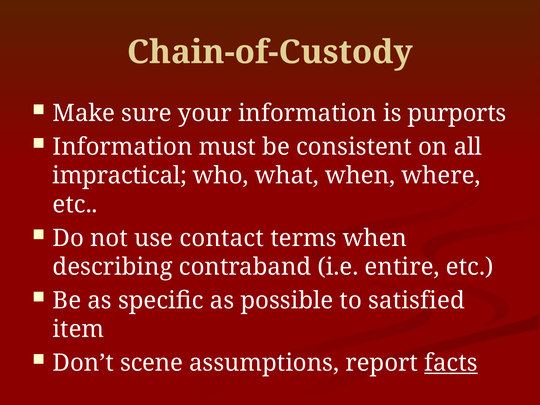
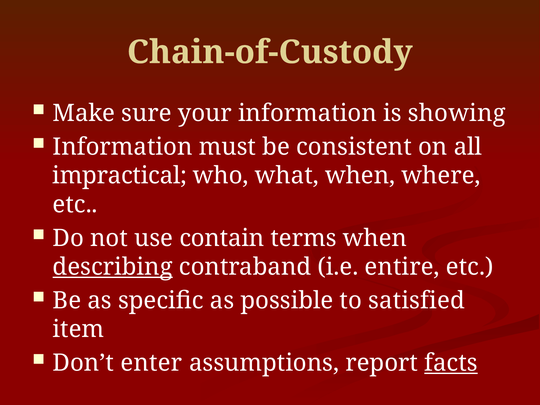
purports: purports -> showing (457, 113)
contact: contact -> contain (222, 238)
describing underline: none -> present (113, 267)
scene: scene -> enter (151, 363)
